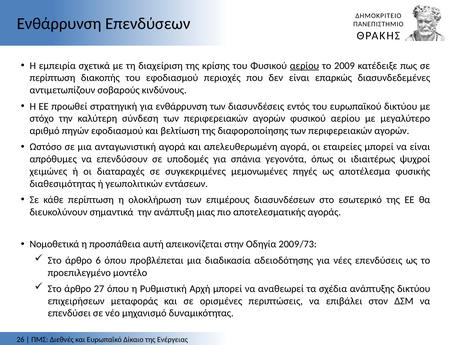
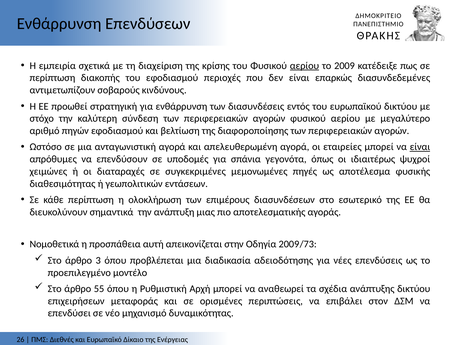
είναι underline: none -> present (420, 147)
6: 6 -> 3 (98, 260)
27: 27 -> 55 (99, 288)
